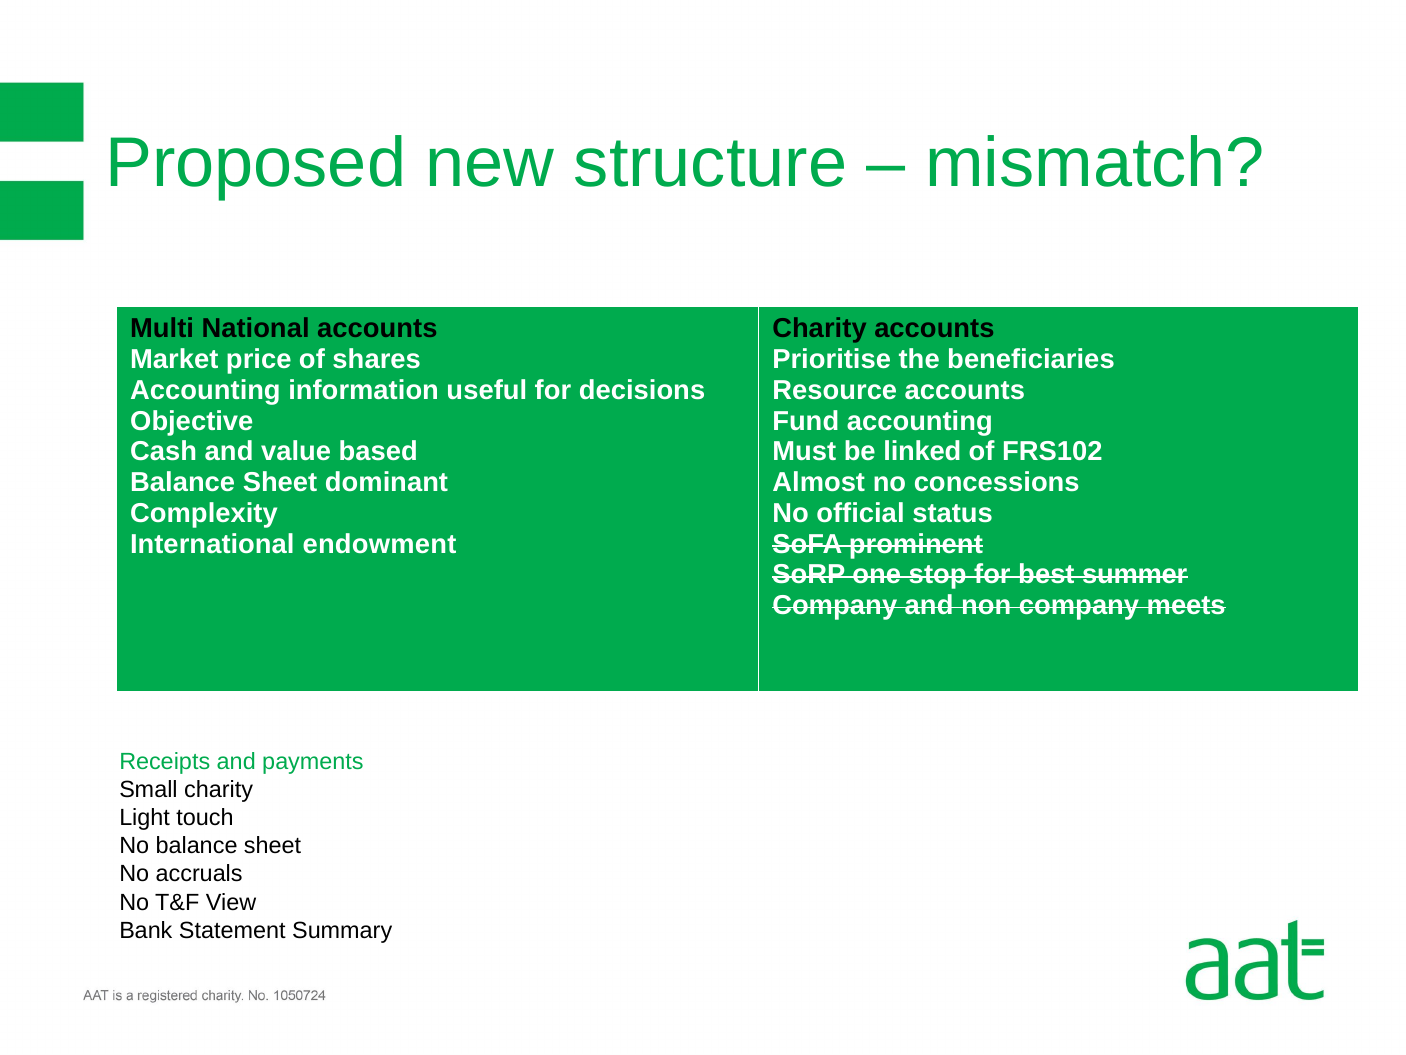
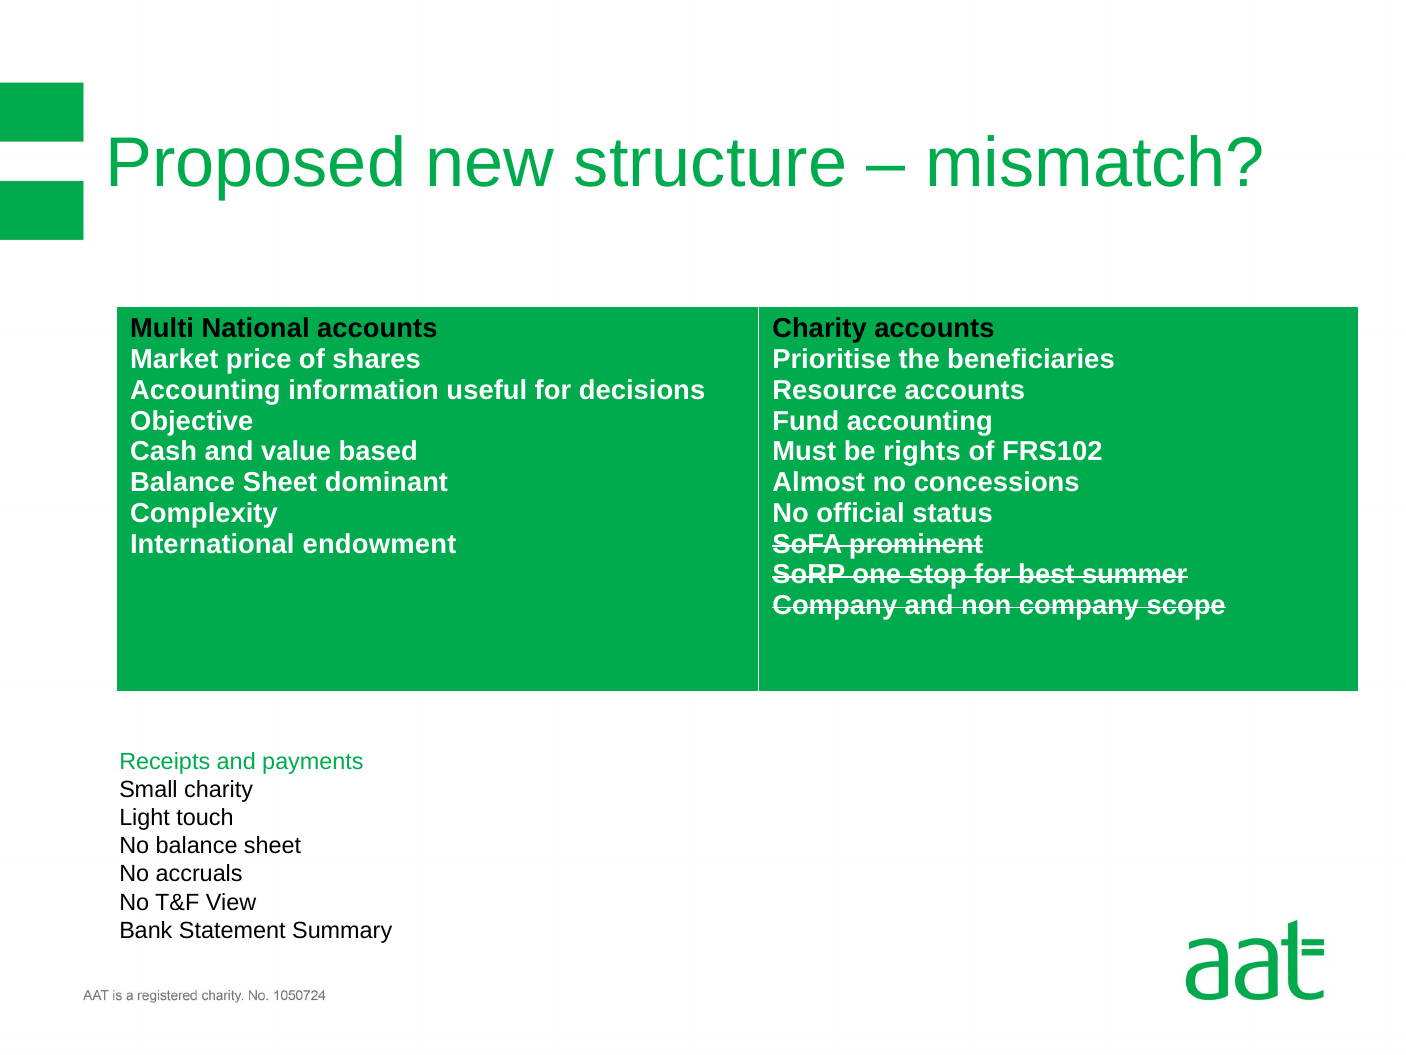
linked: linked -> rights (922, 452)
meets: meets -> scope (1186, 605)
